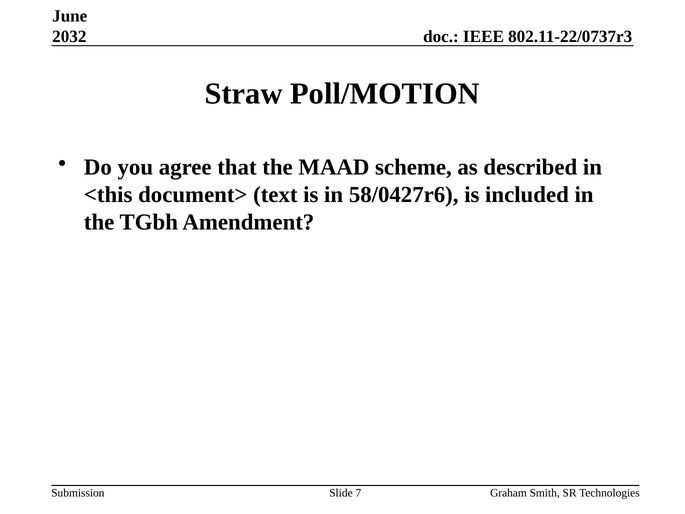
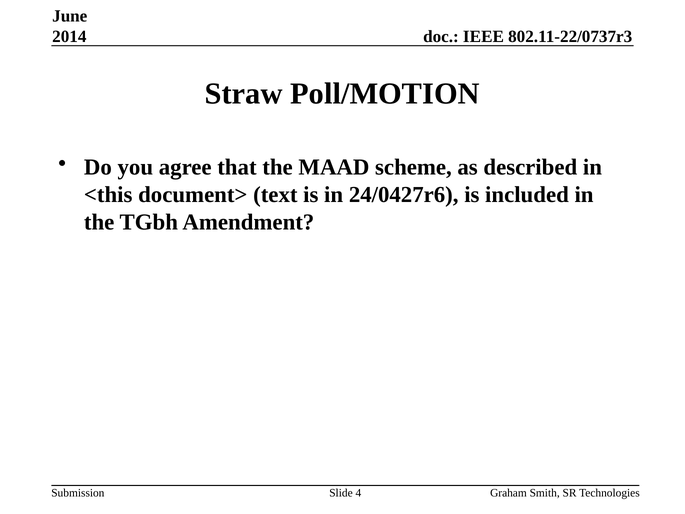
2032: 2032 -> 2014 (69, 37)
58/0427r6: 58/0427r6 -> 24/0427r6 (404, 195)
7: 7 -> 4 (358, 493)
